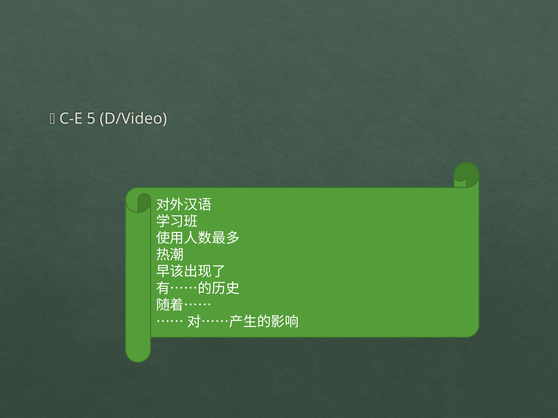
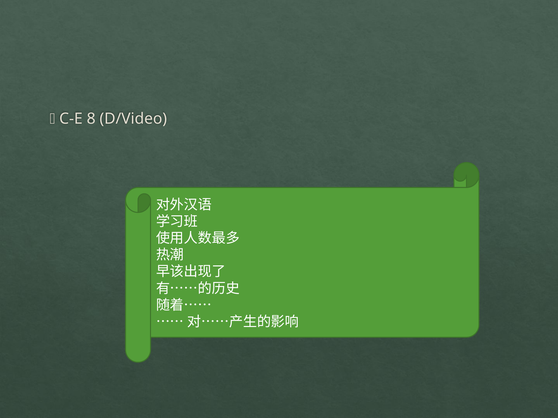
5: 5 -> 8 (91, 119)
